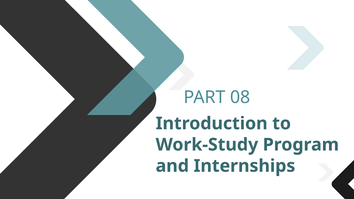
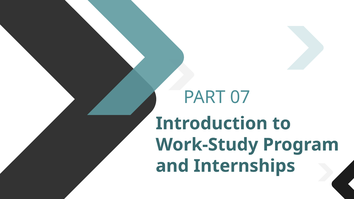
08: 08 -> 07 (240, 97)
